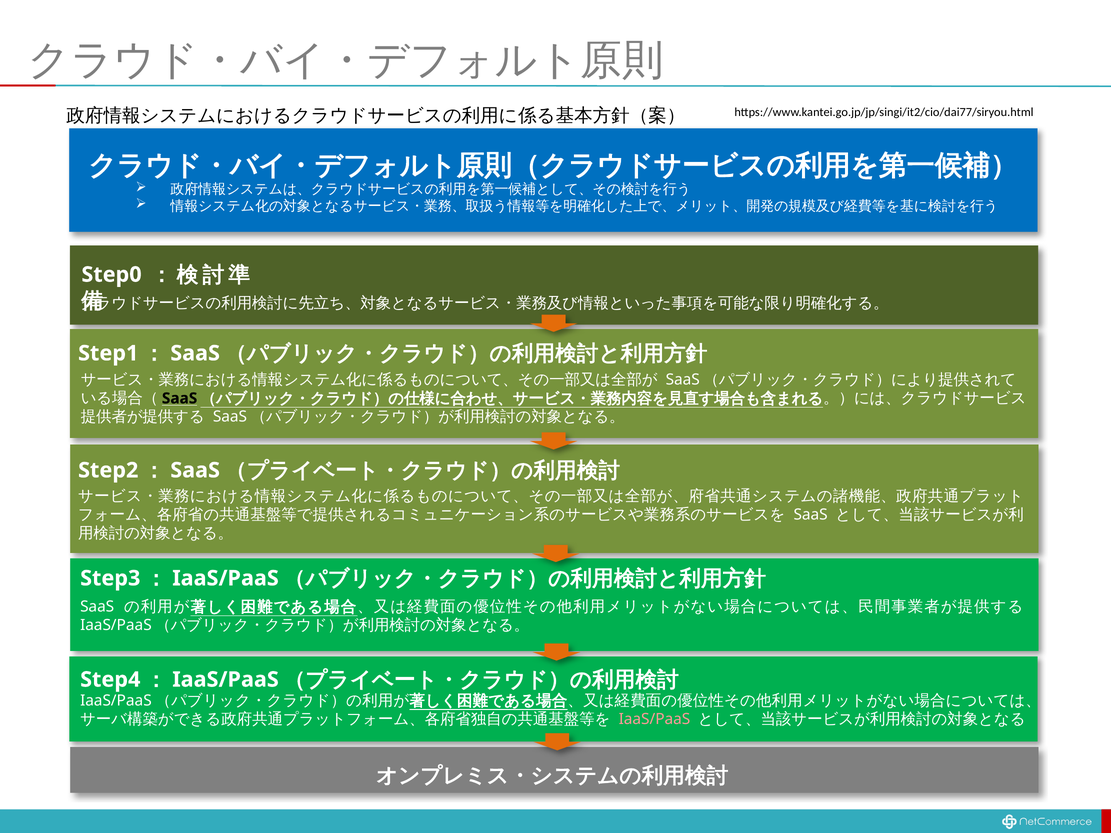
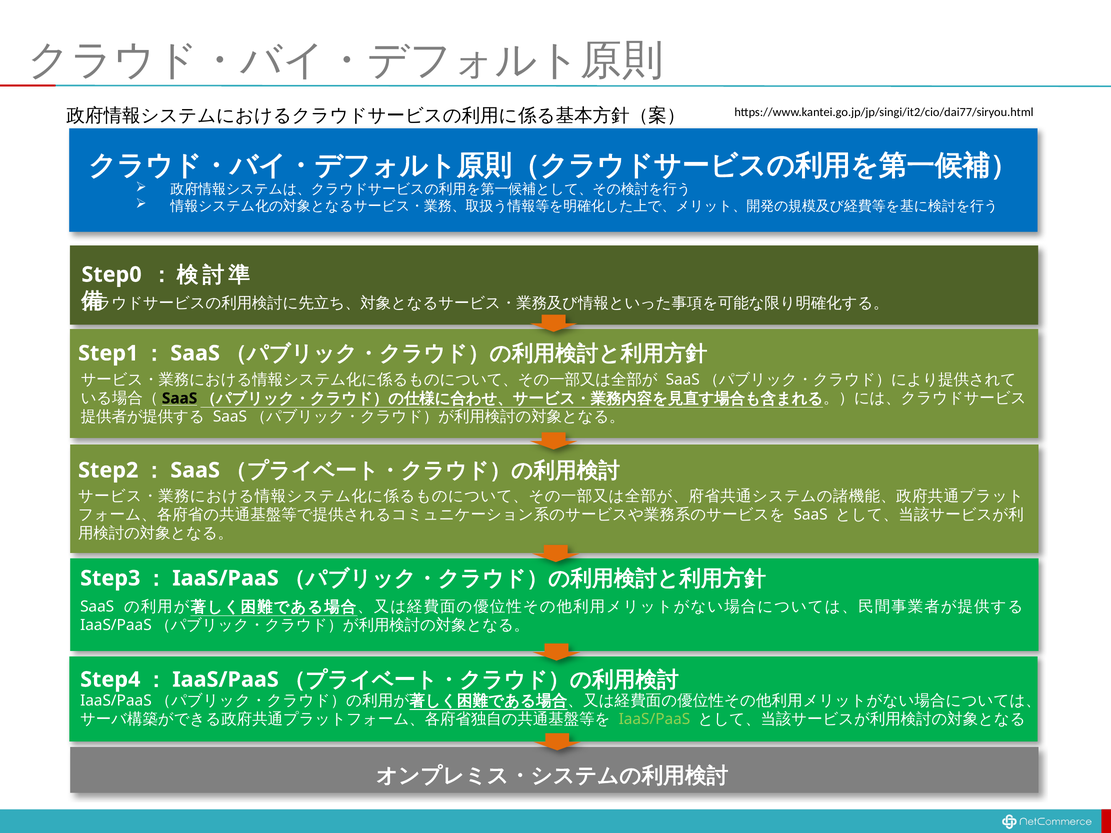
IaaS/PaaS colour: pink -> light green (654, 719)
